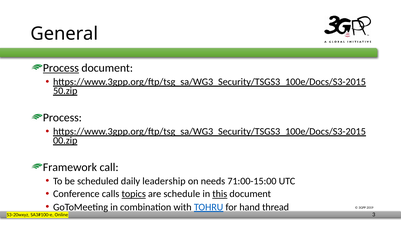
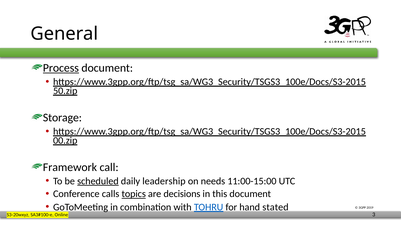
Process: Process -> Storage (62, 117)
scheduled underline: none -> present (98, 181)
71:00-15:00: 71:00-15:00 -> 11:00-15:00 (252, 181)
schedule: schedule -> decisions (182, 194)
this underline: present -> none (220, 194)
thread: thread -> stated (275, 207)
